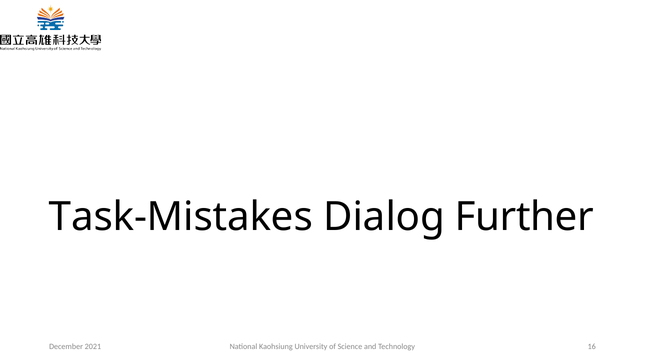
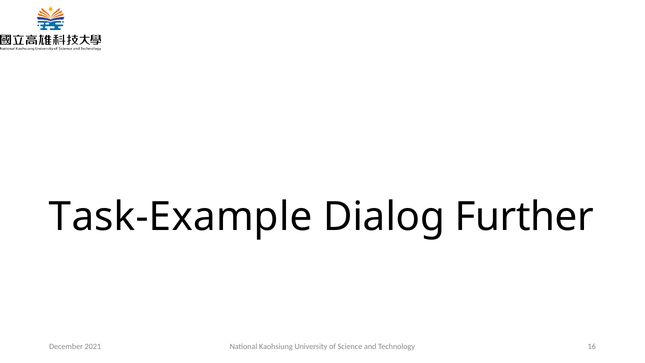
Task-Mistakes: Task-Mistakes -> Task-Example (181, 217)
